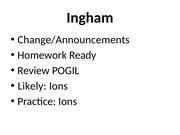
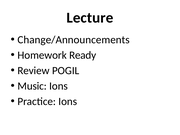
Ingham: Ingham -> Lecture (90, 18)
Likely: Likely -> Music (32, 86)
